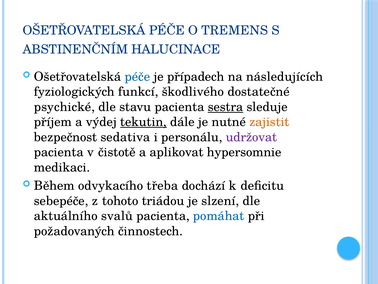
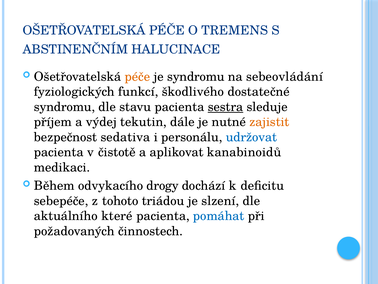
péče colour: blue -> orange (137, 76)
je případech: případech -> syndromu (196, 76)
následujících: následujících -> sebeovládání (285, 76)
psychické: psychické -> syndromu (65, 107)
tekutin underline: present -> none (143, 122)
udržovat colour: purple -> blue (251, 137)
hypersomnie: hypersomnie -> kanabinoidů (244, 152)
třeba: třeba -> drogy (163, 185)
svalů: svalů -> které (117, 216)
